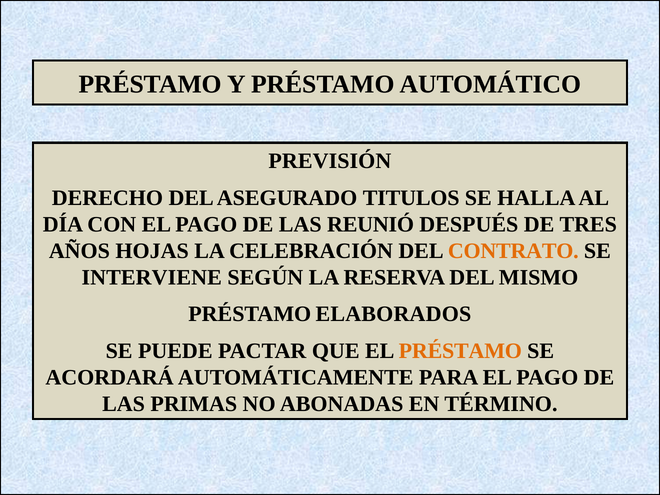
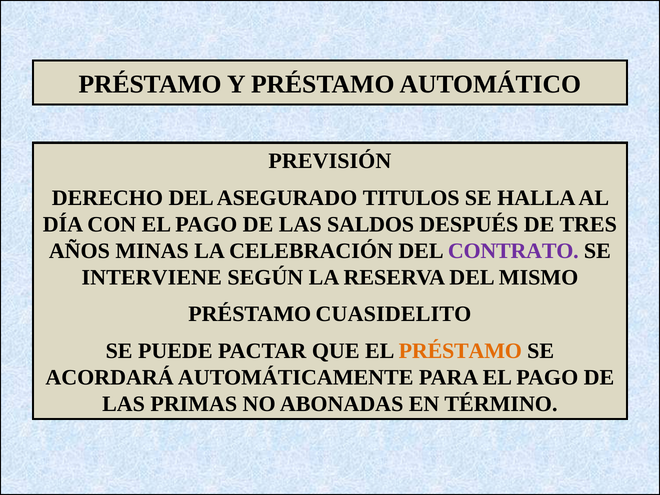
REUNIÓ: REUNIÓ -> SALDOS (371, 225)
HOJAS: HOJAS -> MINAS (152, 251)
CONTRATO colour: orange -> purple (513, 251)
ELABORADOS: ELABORADOS -> CUASIDELITO (393, 314)
